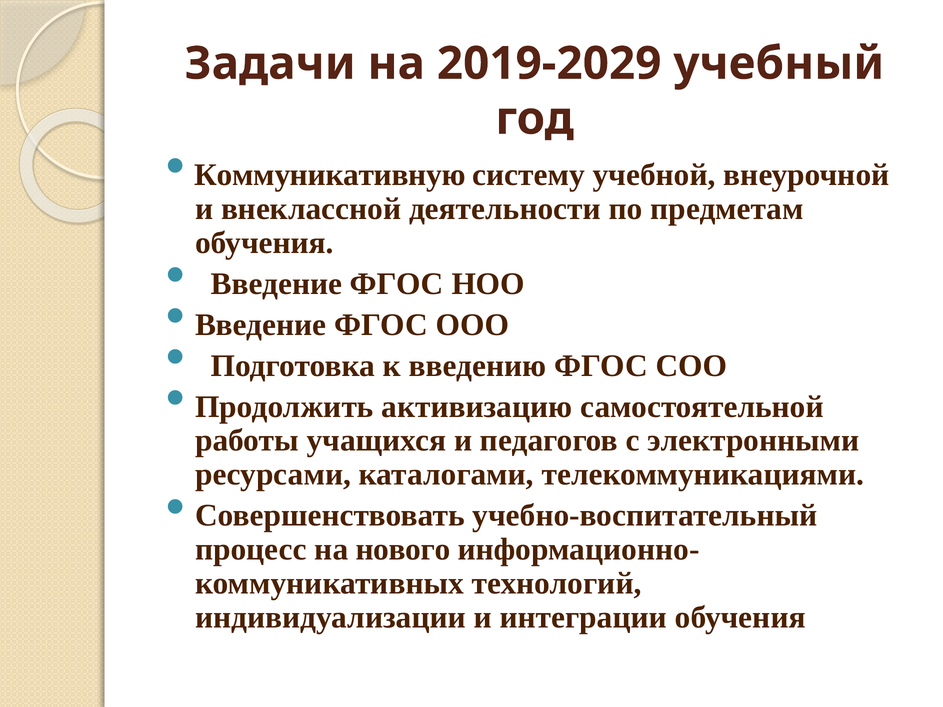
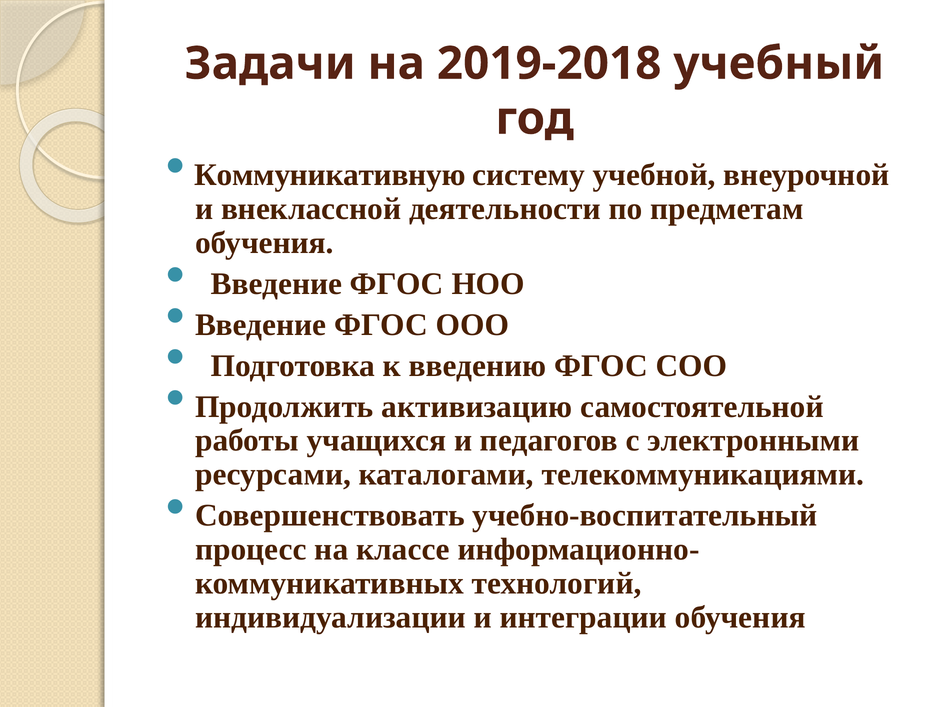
2019-2029: 2019-2029 -> 2019-2018 (549, 64)
нового: нового -> классе (403, 550)
